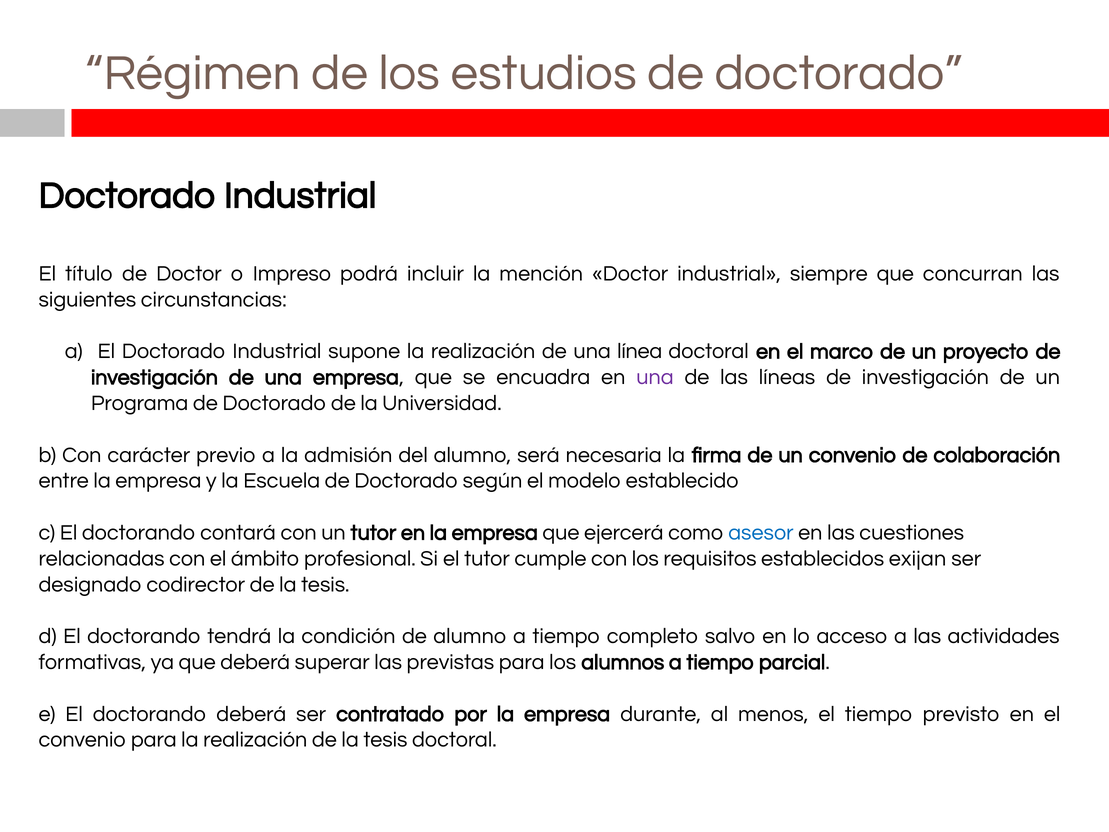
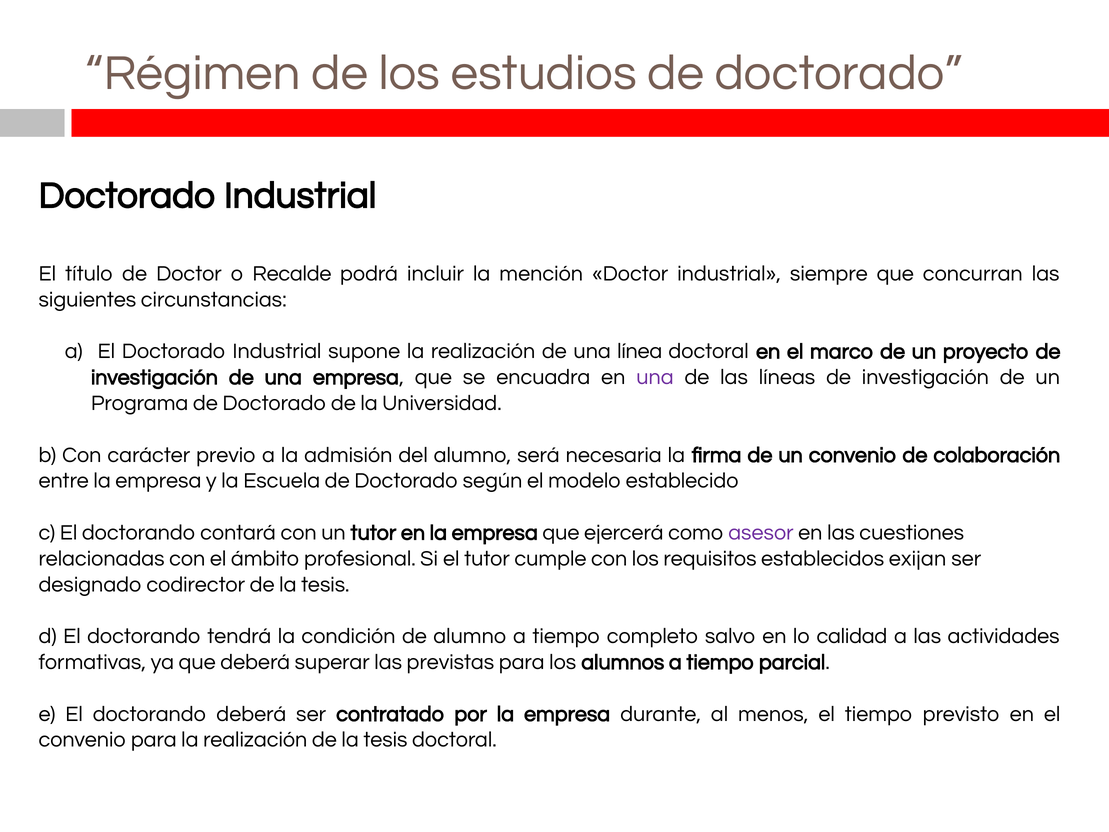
Impreso: Impreso -> Recalde (292, 274)
asesor colour: blue -> purple (761, 532)
acceso: acceso -> calidad (852, 636)
